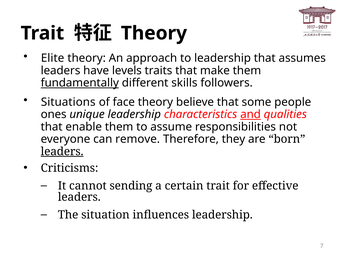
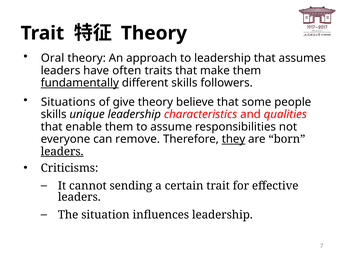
Elite: Elite -> Oral (53, 58)
levels: levels -> often (127, 71)
face: face -> give (124, 102)
ones: ones -> skills (54, 114)
and underline: present -> none (251, 114)
they underline: none -> present (234, 139)
